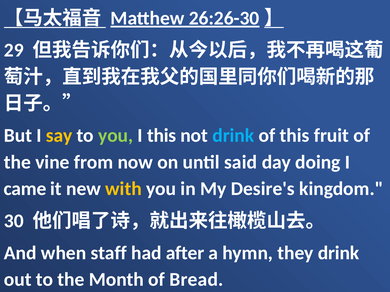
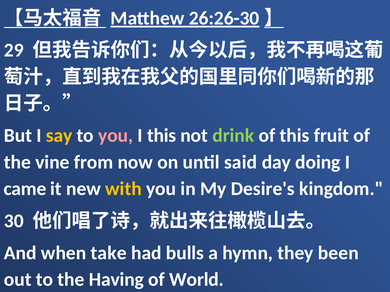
you colour: light green -> pink (116, 136)
drink colour: light blue -> light green (233, 136)
staff: staff -> take (109, 253)
after: after -> bulls (185, 253)
they drink: drink -> been (338, 253)
Month: Month -> Having (116, 280)
Bread: Bread -> World (197, 280)
